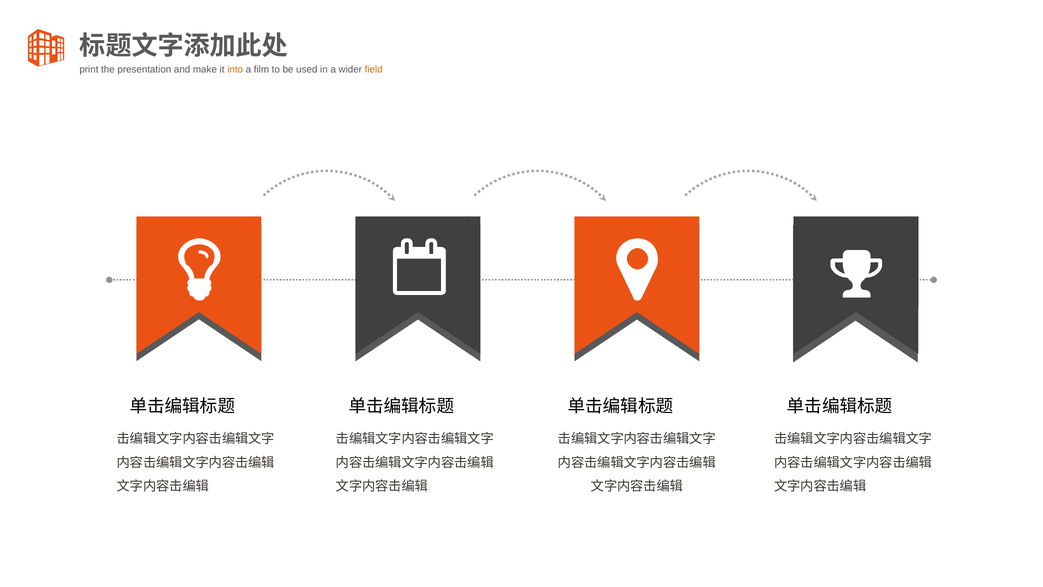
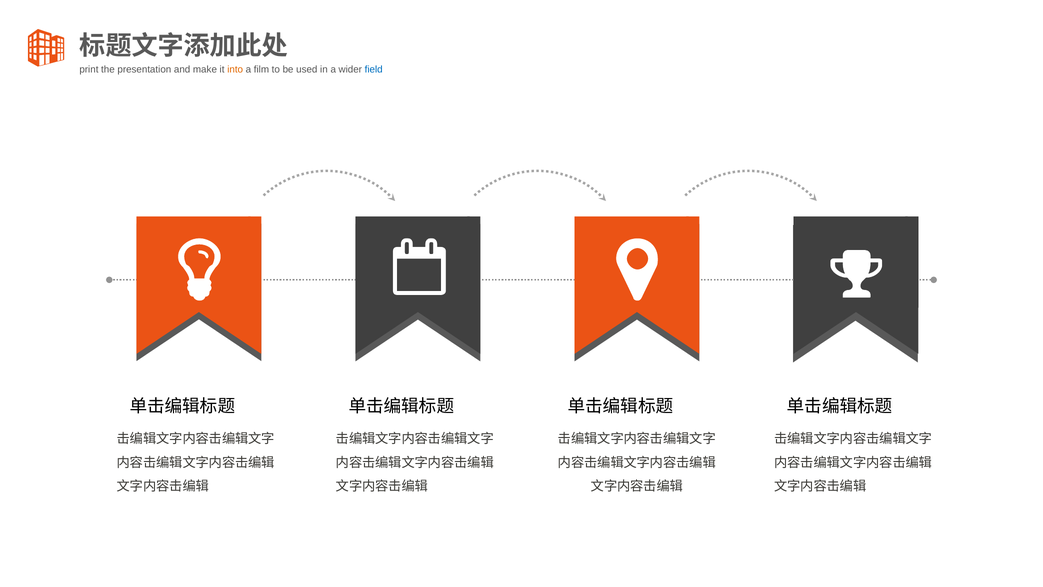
field colour: orange -> blue (374, 69)
